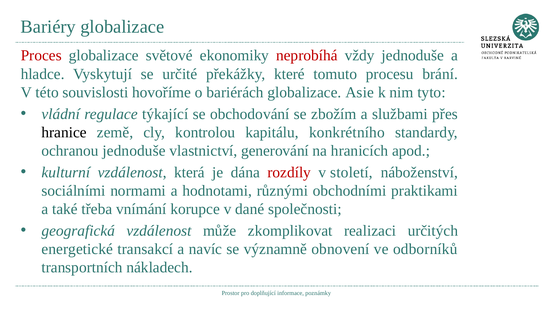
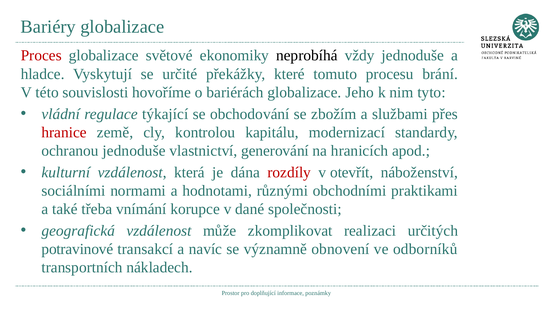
neprobíhá colour: red -> black (307, 56)
Asie: Asie -> Jeho (360, 92)
hranice colour: black -> red (64, 132)
konkrétního: konkrétního -> modernizací (347, 132)
století: století -> otevřít (352, 172)
energetické: energetické -> potravinové (77, 249)
